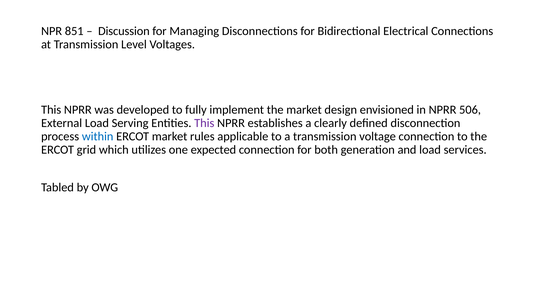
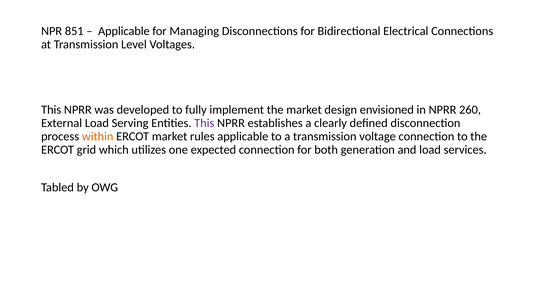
Discussion: Discussion -> Applicable (124, 31)
506: 506 -> 260 (470, 110)
within colour: blue -> orange (98, 136)
